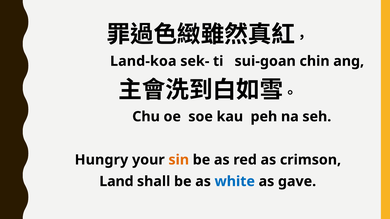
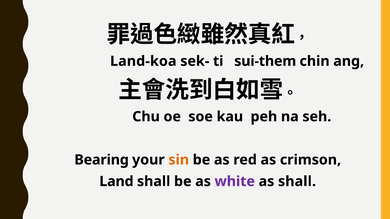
sui-goan: sui-goan -> sui-them (265, 61)
Hungry: Hungry -> Bearing (102, 160)
white colour: blue -> purple (235, 182)
as gave: gave -> shall (297, 182)
